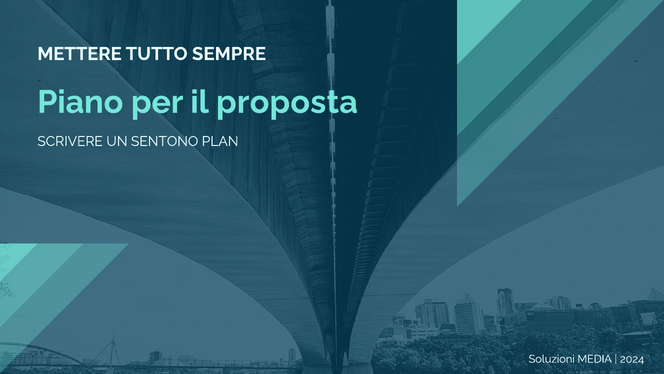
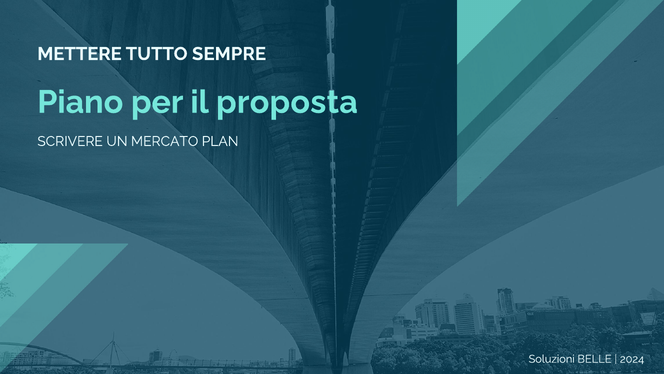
SENTONO: SENTONO -> MERCATO (165, 141)
MEDIA: MEDIA -> BELLE (595, 359)
